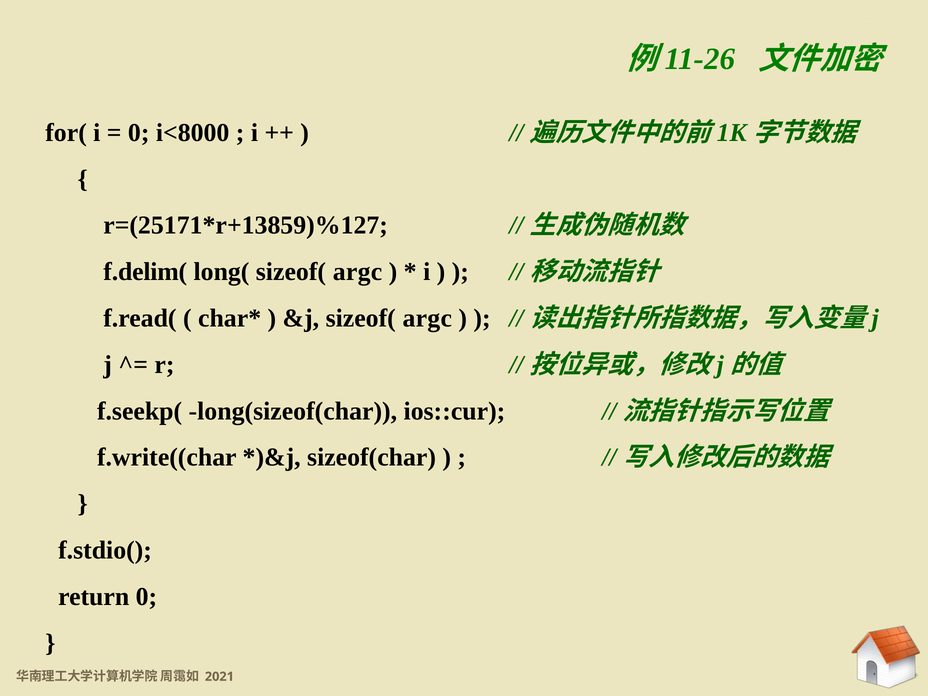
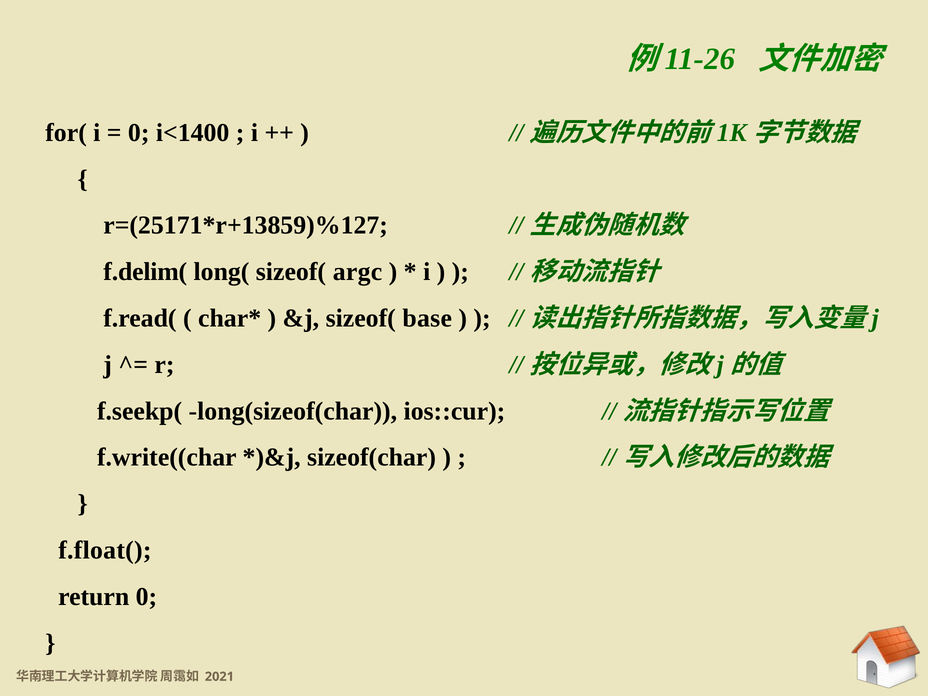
i<8000: i<8000 -> i<1400 (193, 133)
&j sizeof( argc: argc -> base (427, 318)
f.stdio(: f.stdio( -> f.float( (105, 550)
